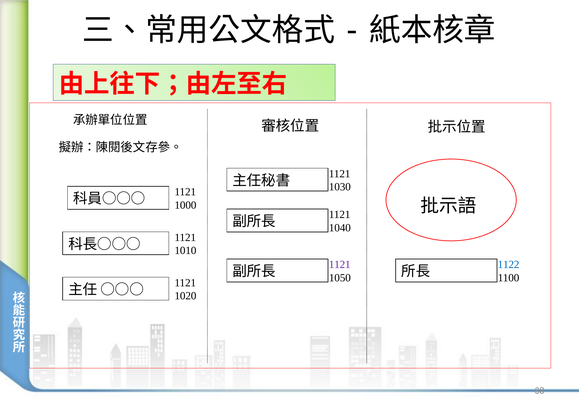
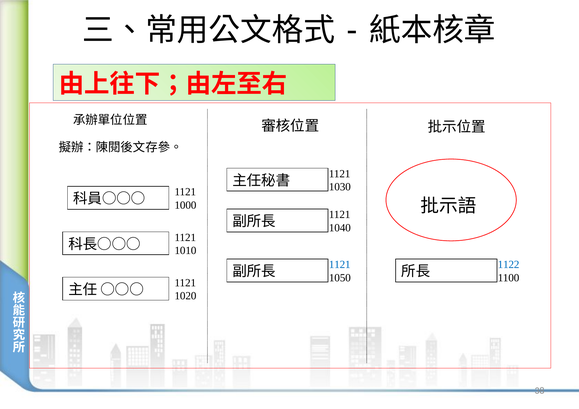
1121 colour: purple -> blue (340, 265)
